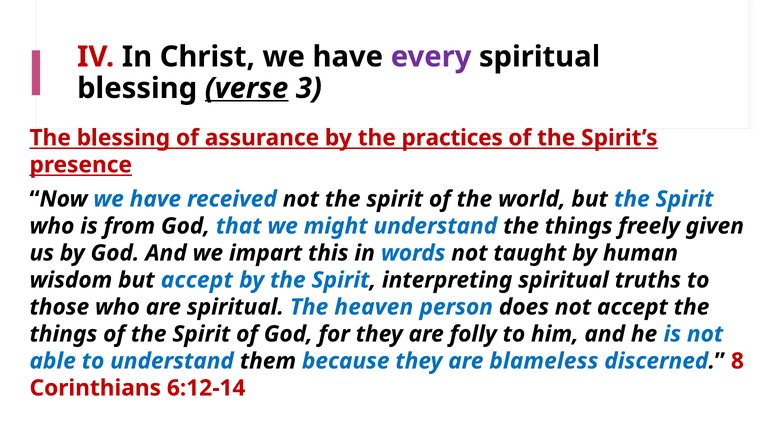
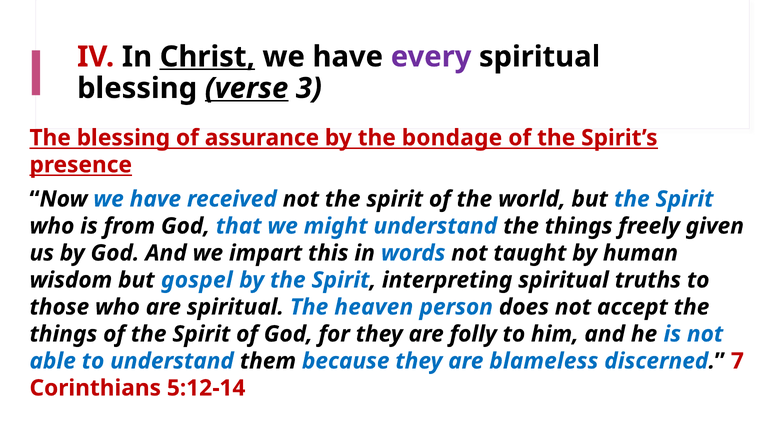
Christ underline: none -> present (207, 57)
practices: practices -> bondage (452, 138)
but accept: accept -> gospel (197, 280)
8: 8 -> 7 (737, 361)
6:12-14: 6:12-14 -> 5:12-14 (206, 388)
